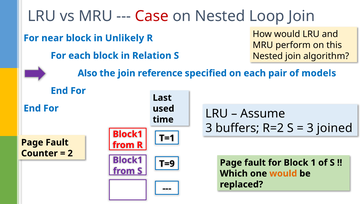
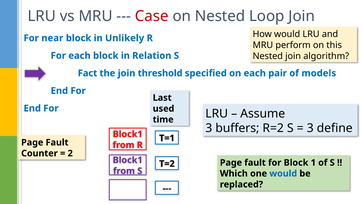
Also: Also -> Fact (88, 73)
reference: reference -> threshold (160, 73)
joined: joined -> define (335, 128)
T=9: T=9 -> T=2 (167, 163)
would colour: orange -> blue (283, 173)
